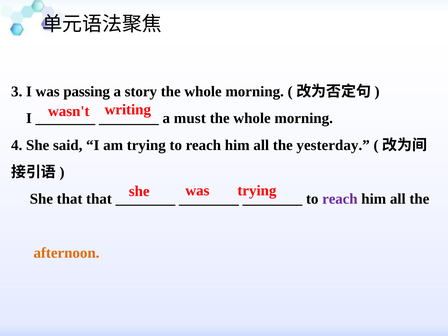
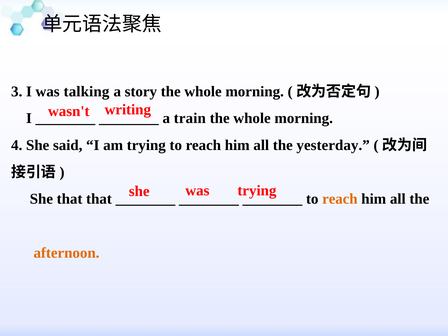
passing: passing -> talking (86, 91)
must: must -> train (190, 118)
reach colour: purple -> orange (340, 199)
